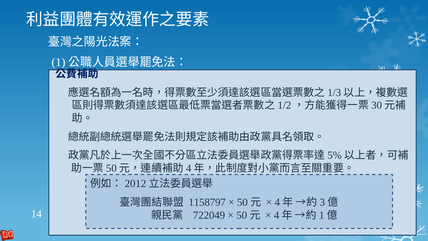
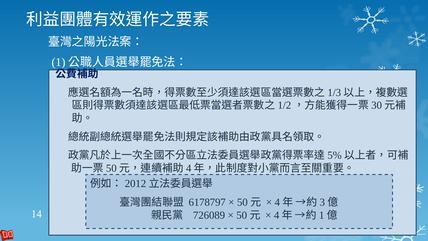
1158797: 1158797 -> 6178797 (207, 202)
722049: 722049 -> 726089 (209, 215)
